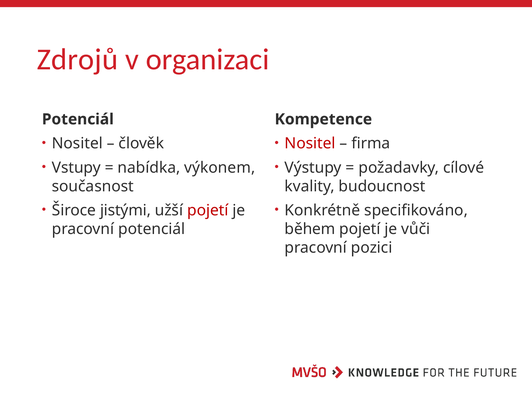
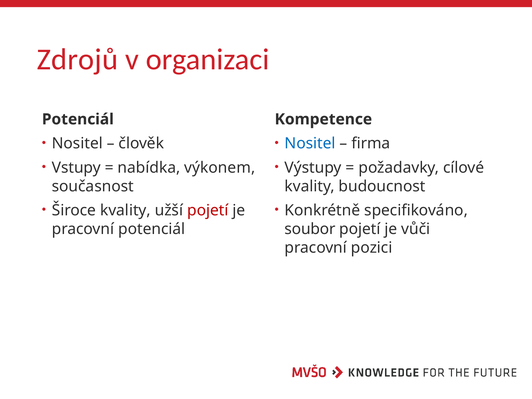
Nositel colour: red -> blue (310, 143)
Široce jistými: jistými -> kvality (125, 210)
během: během -> soubor (310, 229)
